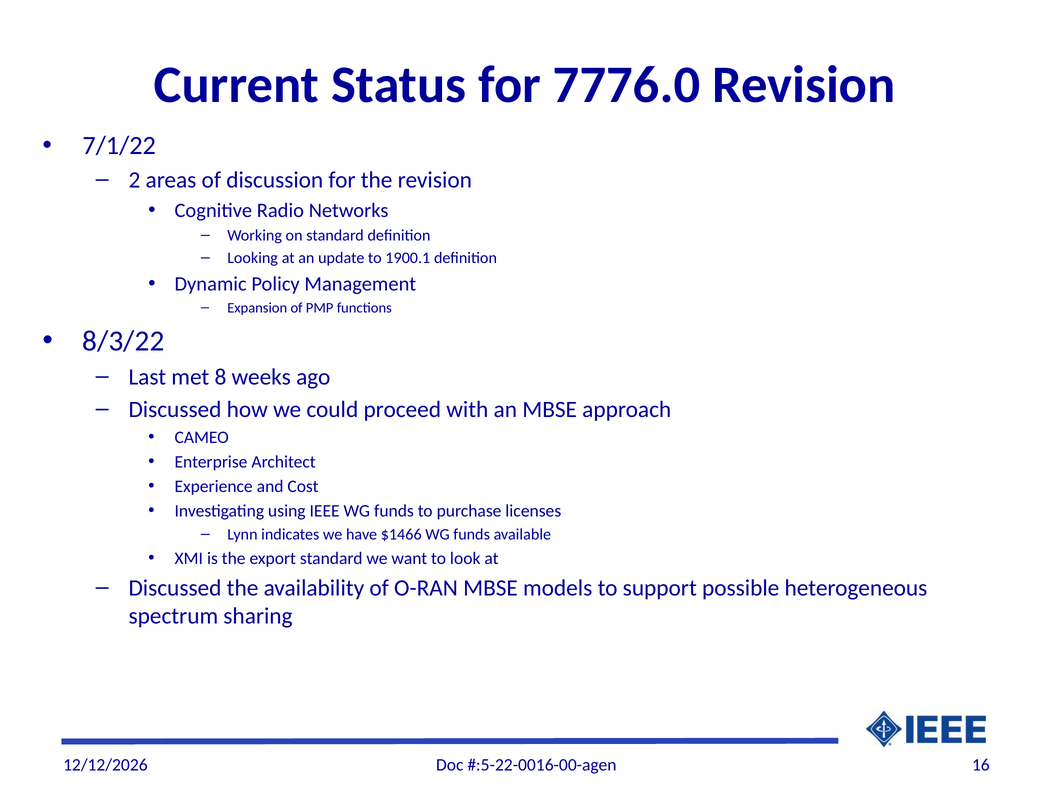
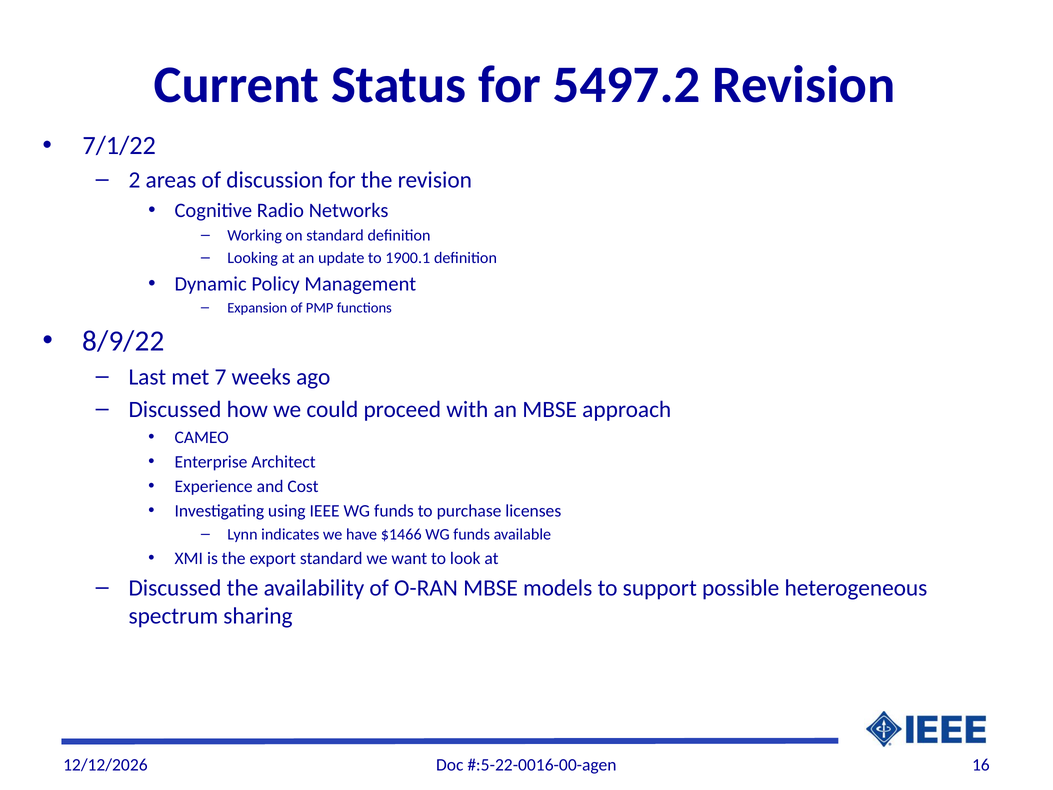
7776.0: 7776.0 -> 5497.2 (627, 85)
8/3/22: 8/3/22 -> 8/9/22 (123, 341)
8: 8 -> 7 (221, 377)
